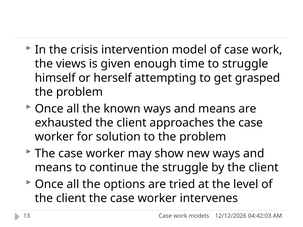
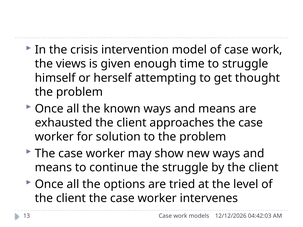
grasped: grasped -> thought (257, 78)
